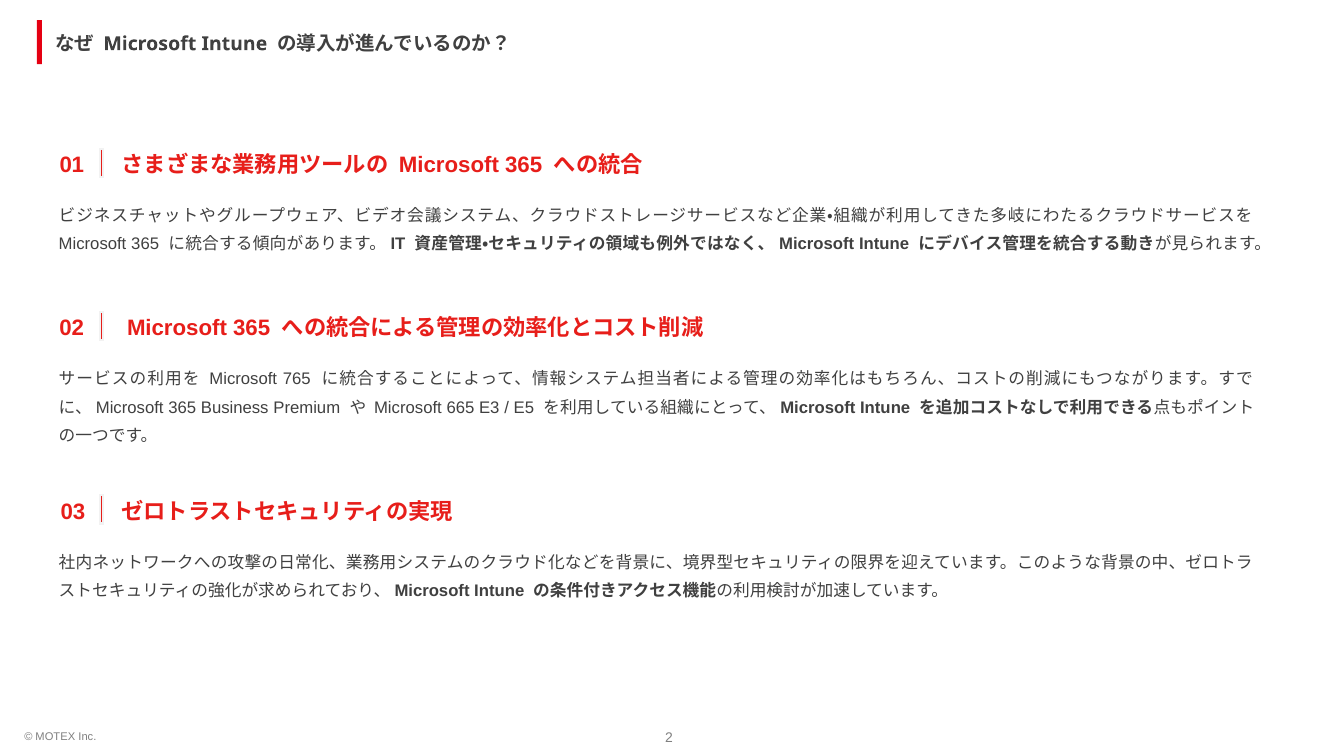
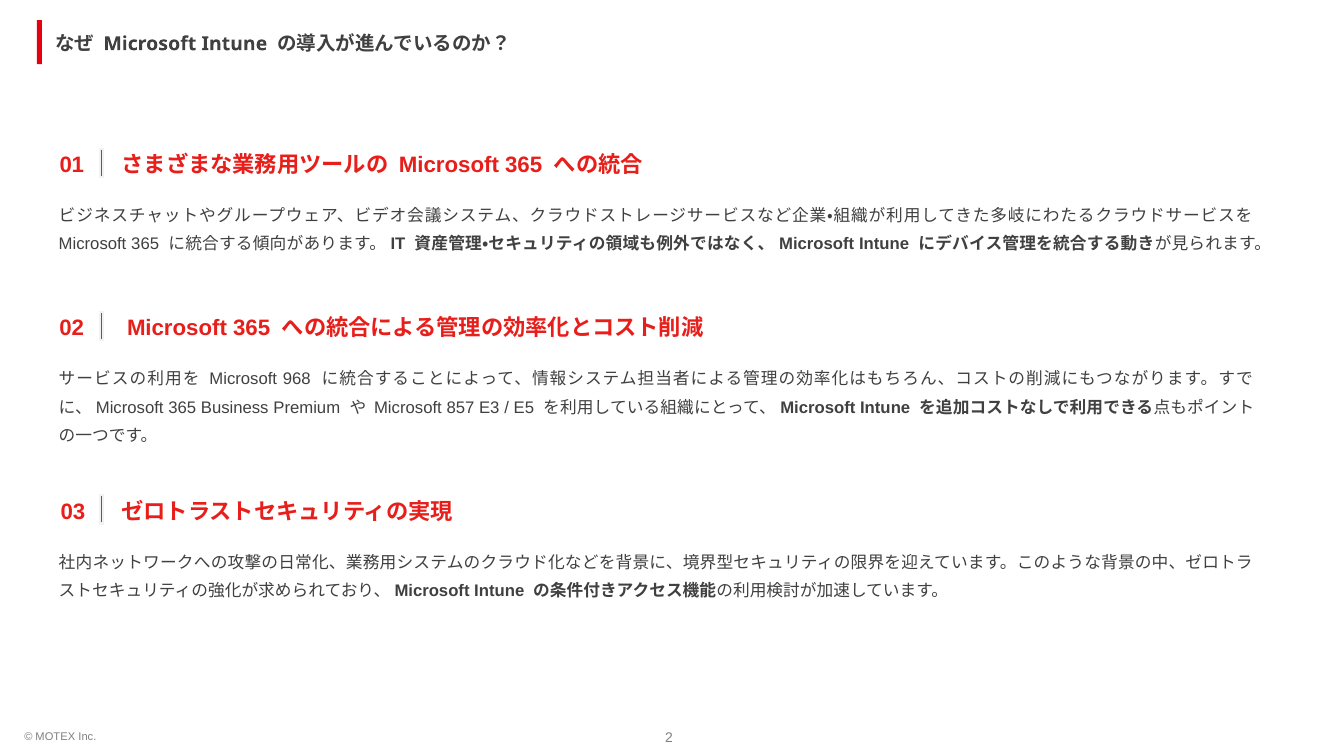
765: 765 -> 968 (297, 379)
665: 665 -> 857 (460, 407)
